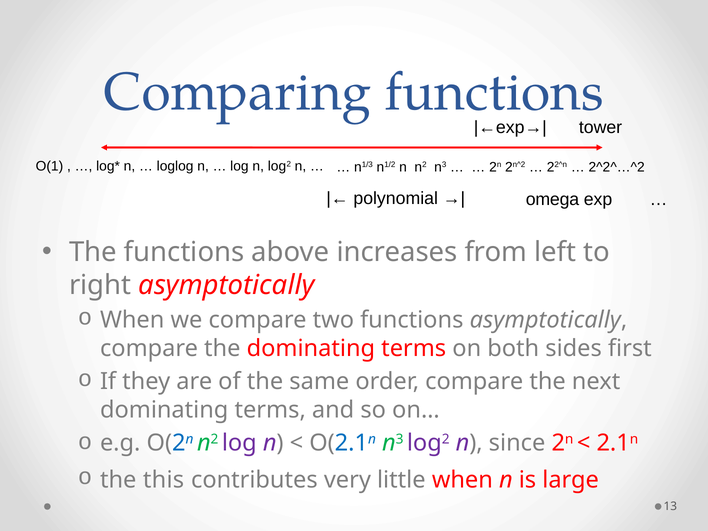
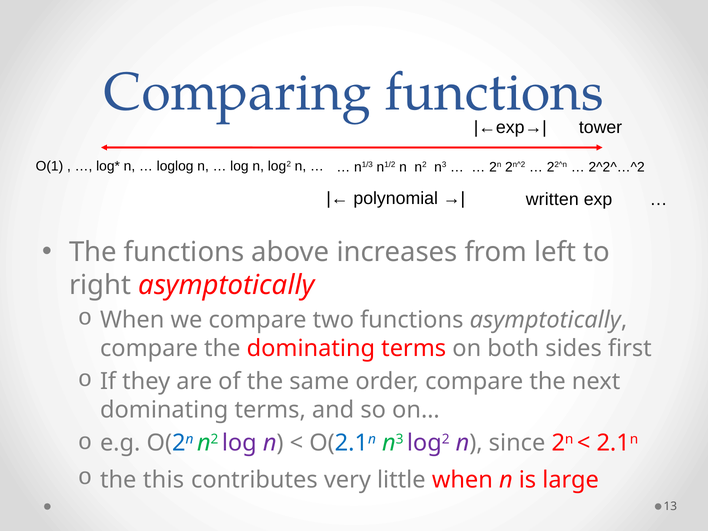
omega: omega -> written (552, 199)
